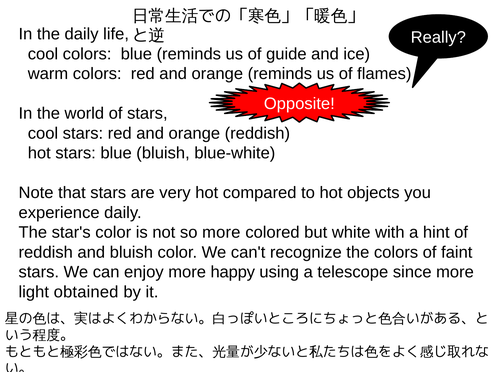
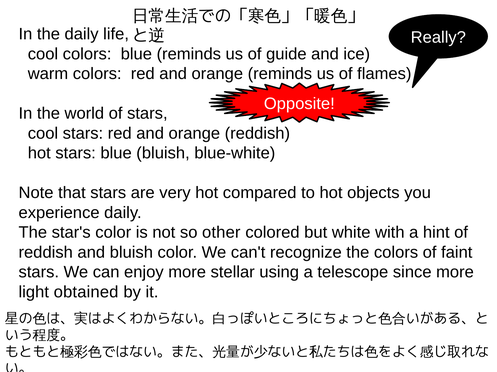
so more: more -> other (221, 233)
happy: happy -> stellar (233, 273)
